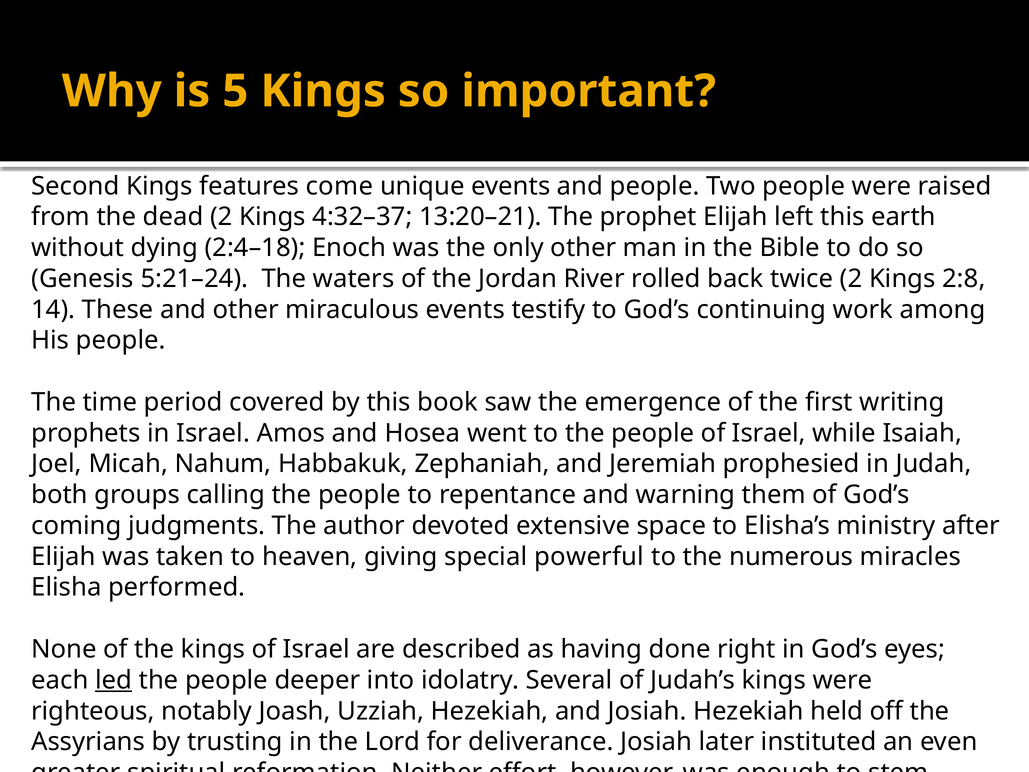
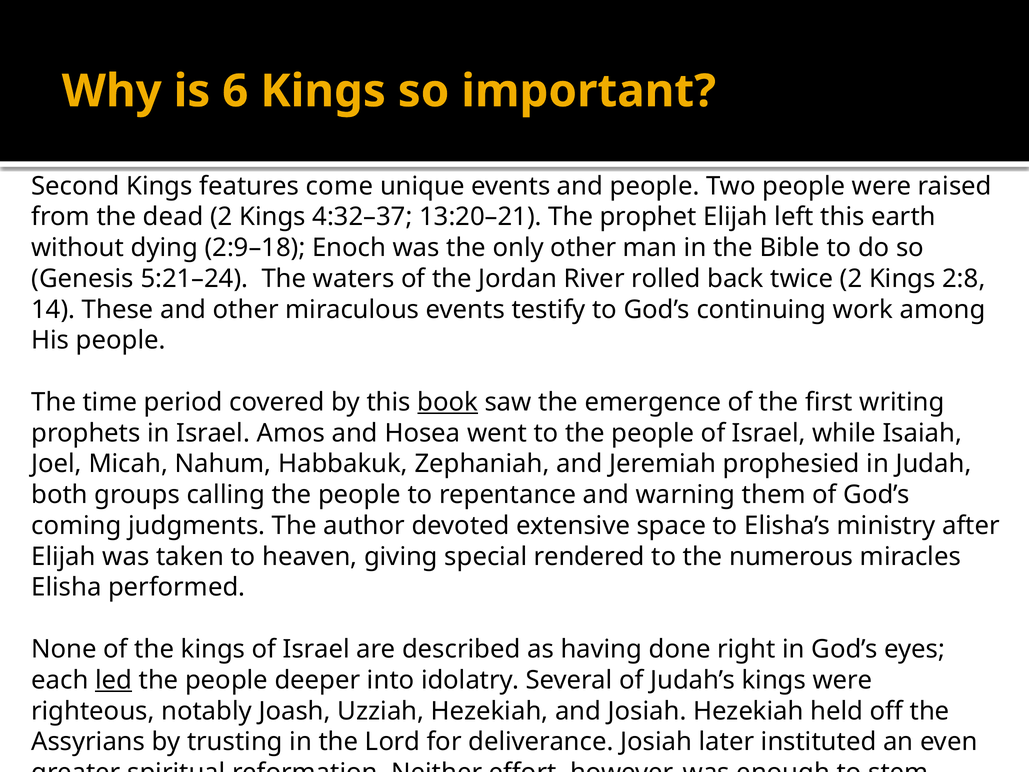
5: 5 -> 6 (235, 91)
2:4–18: 2:4–18 -> 2:9–18 (255, 248)
book underline: none -> present (448, 402)
powerful: powerful -> rendered (589, 556)
